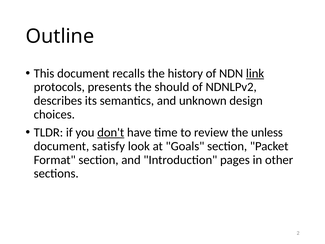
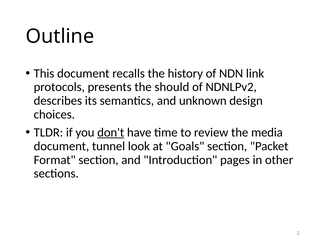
link underline: present -> none (255, 73)
unless: unless -> media (267, 132)
satisfy: satisfy -> tunnel (109, 146)
